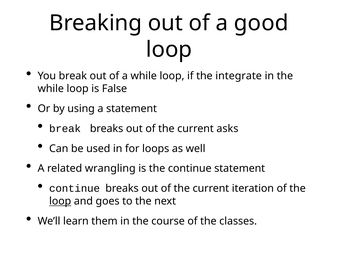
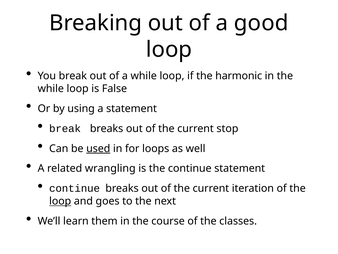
integrate: integrate -> harmonic (239, 76)
asks: asks -> stop (227, 128)
used underline: none -> present (98, 148)
